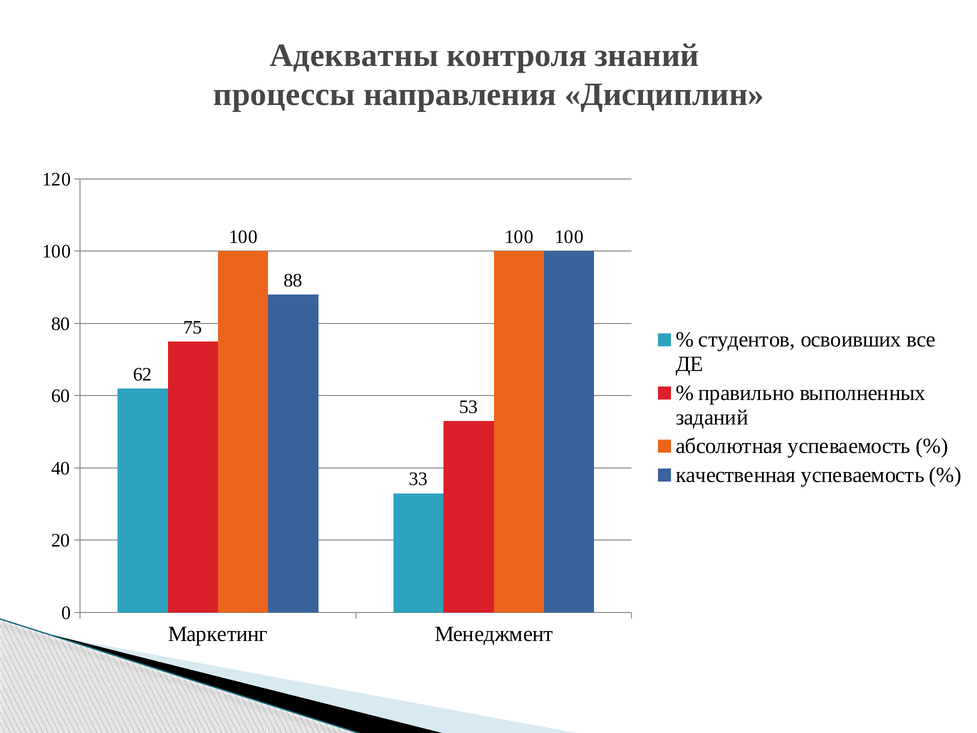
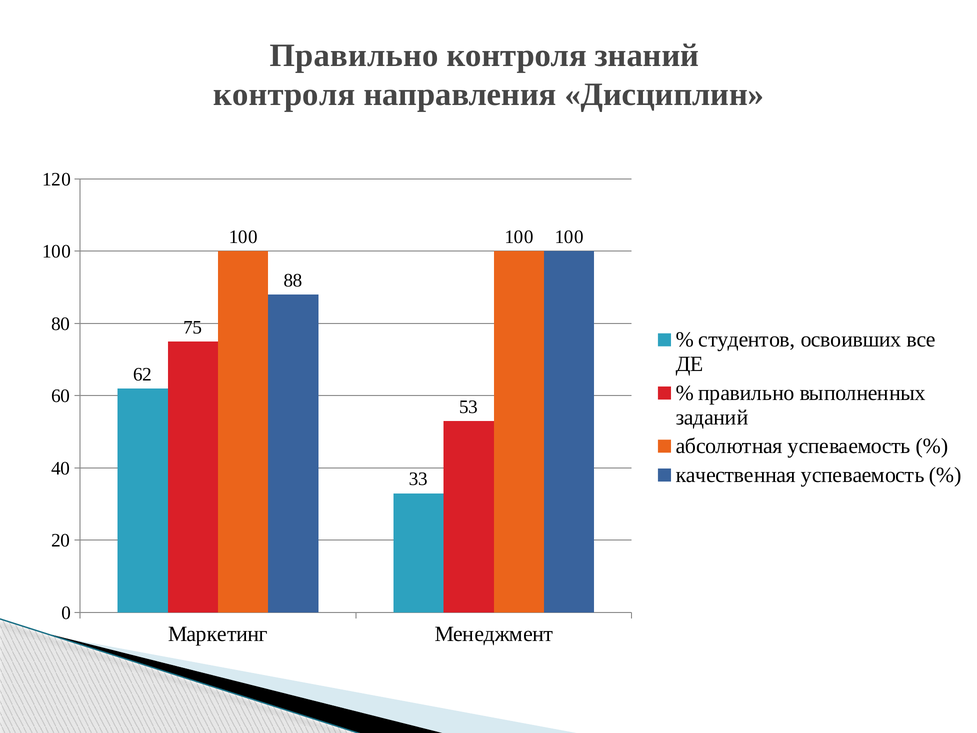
Адекватны: Адекватны -> Правильно (354, 55)
процессы: процессы -> контроля (284, 94)
